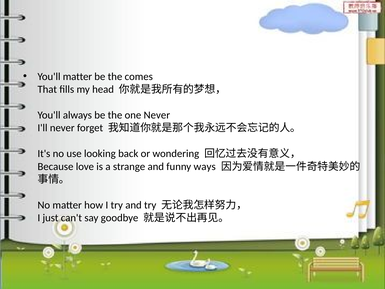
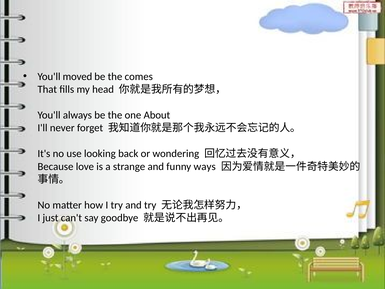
You'll matter: matter -> moved (77, 76)
one Never: Never -> About (157, 115)
